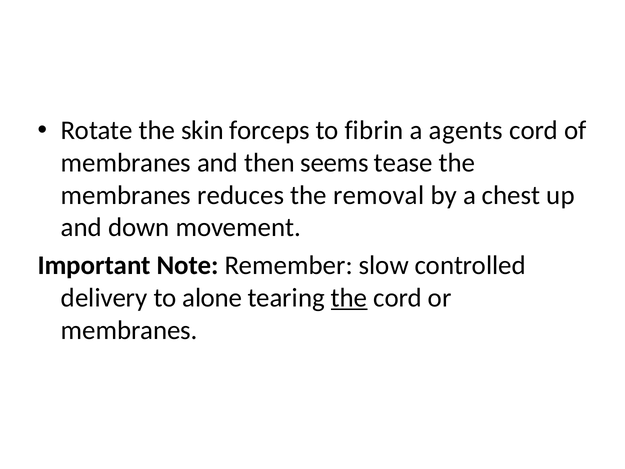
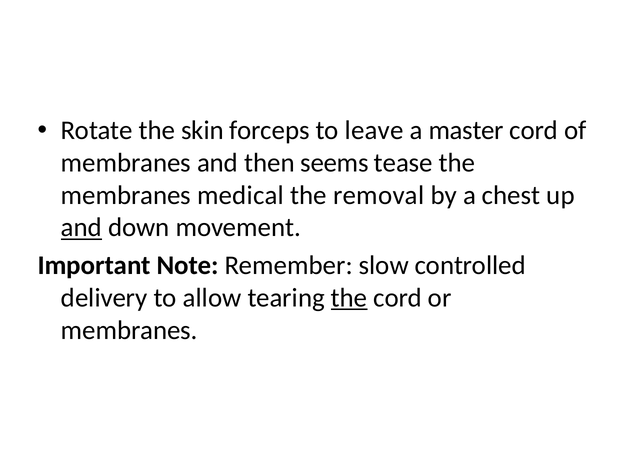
fibrin: fibrin -> leave (374, 131)
agents: agents -> master (466, 131)
reduces: reduces -> medical (241, 195)
and underline: none -> present (82, 227)
alone: alone -> allow (212, 298)
